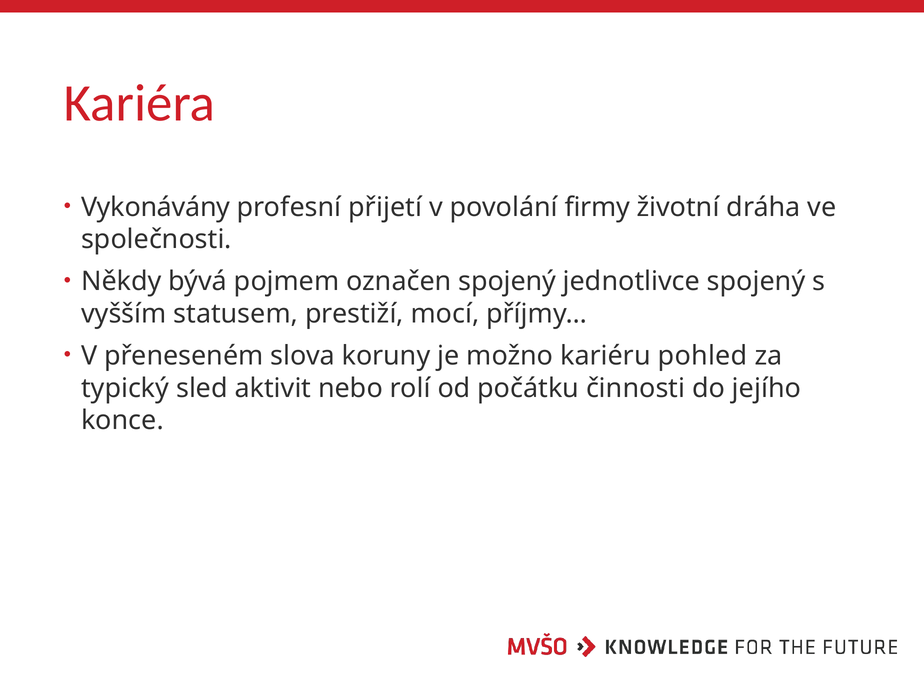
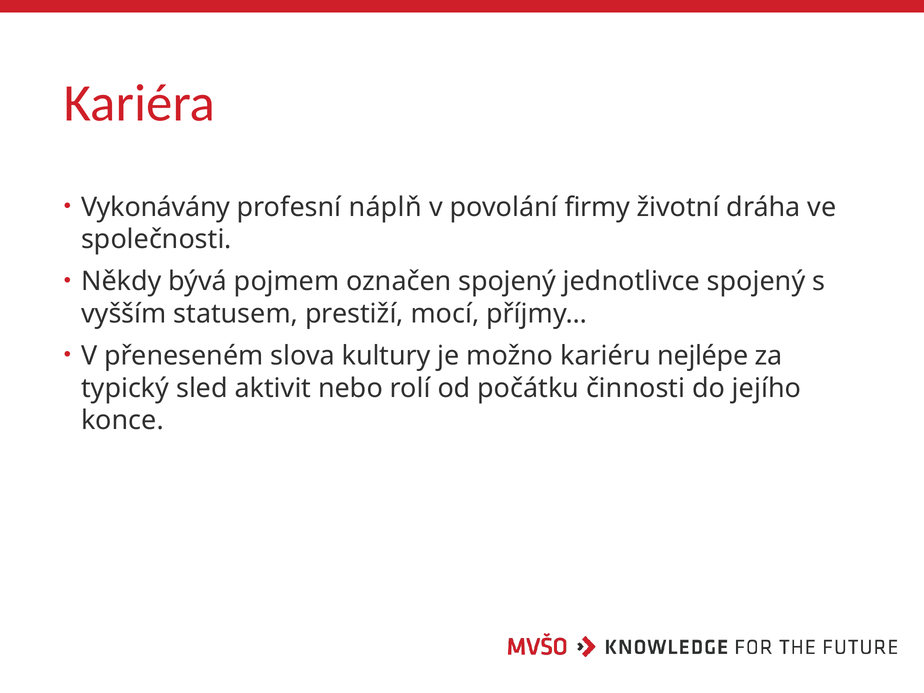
přijetí: přijetí -> náplň (385, 207)
koruny: koruny -> kultury (386, 356)
pohled: pohled -> nejlépe (703, 356)
